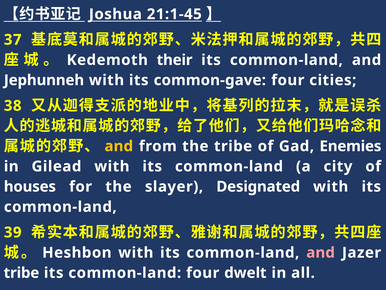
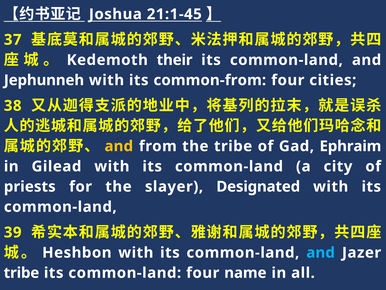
common-gave: common-gave -> common-from (210, 80)
Enemies: Enemies -> Ephraim (350, 146)
houses: houses -> priests (30, 186)
and colour: pink -> light blue (321, 252)
dwelt: dwelt -> name (245, 272)
